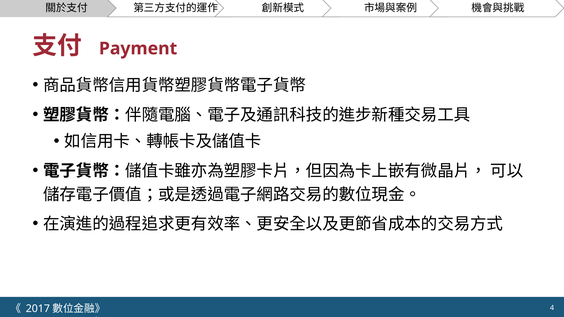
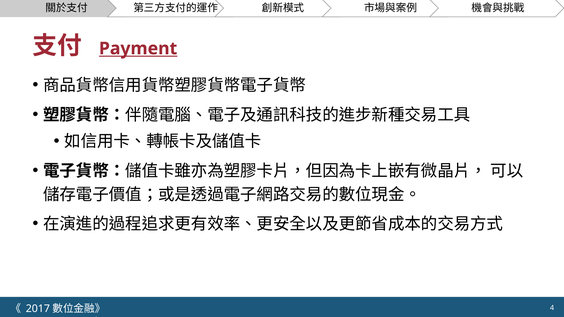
Payment underline: none -> present (138, 49)
